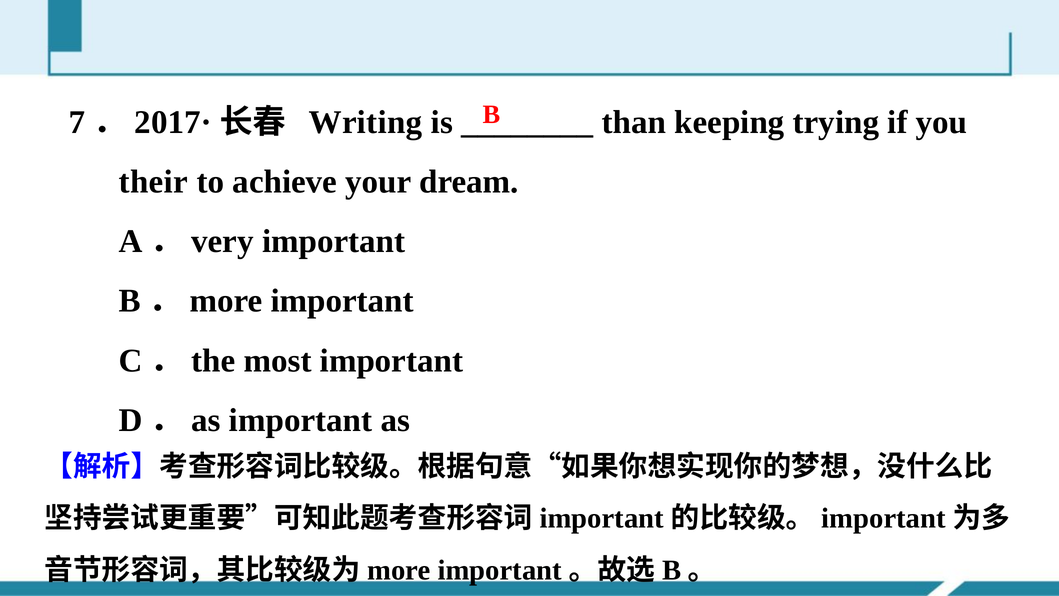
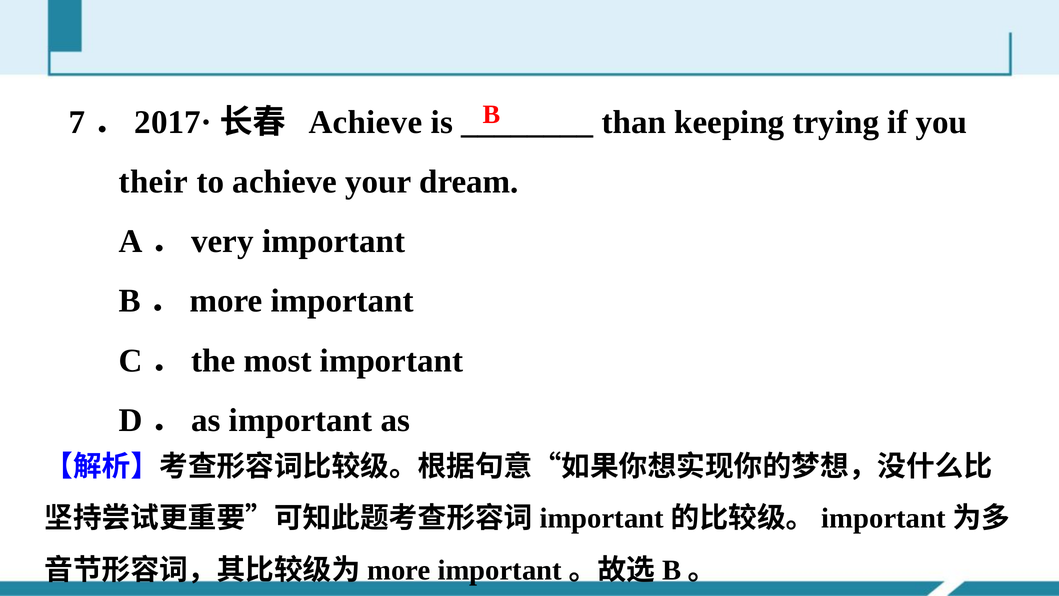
Writing: Writing -> Achieve (365, 122)
